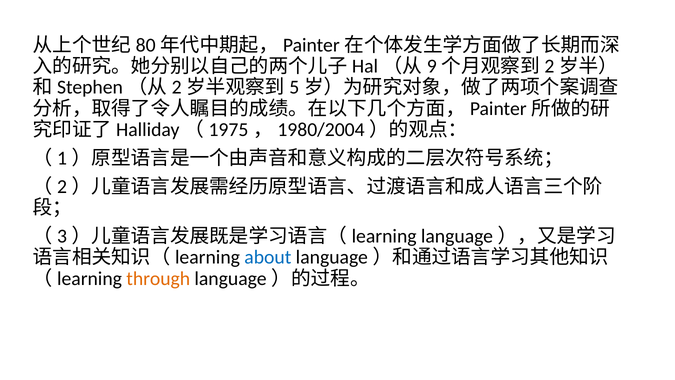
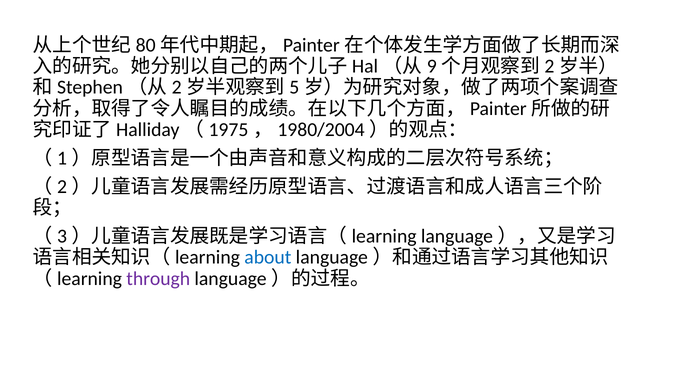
through colour: orange -> purple (158, 278)
